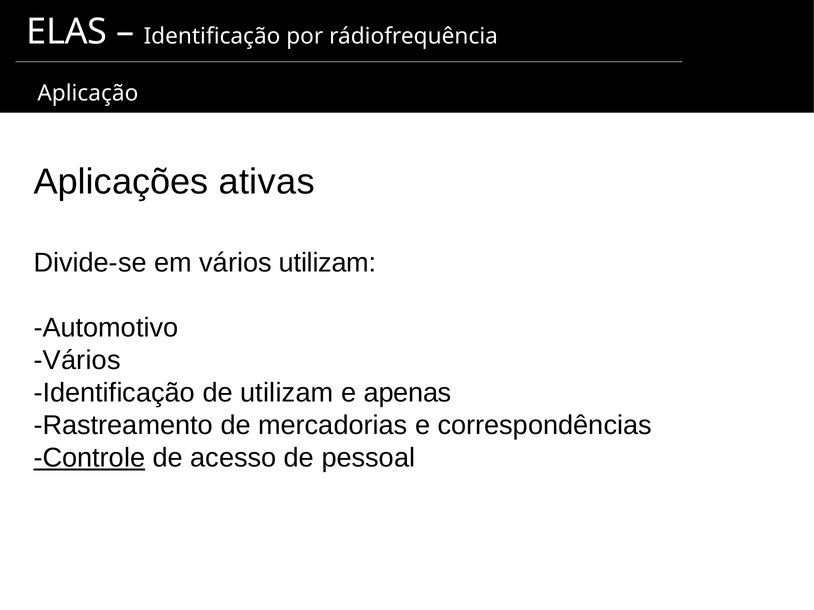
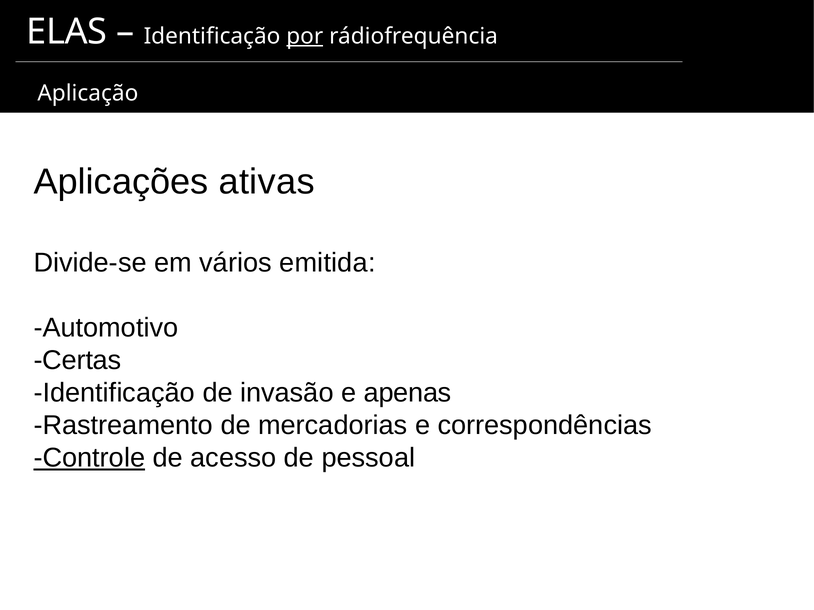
por underline: none -> present (305, 36)
vários utilizam: utilizam -> emitida (327, 263)
Vários: Vários -> Certas (77, 361)
de utilizam: utilizam -> invasão (287, 393)
